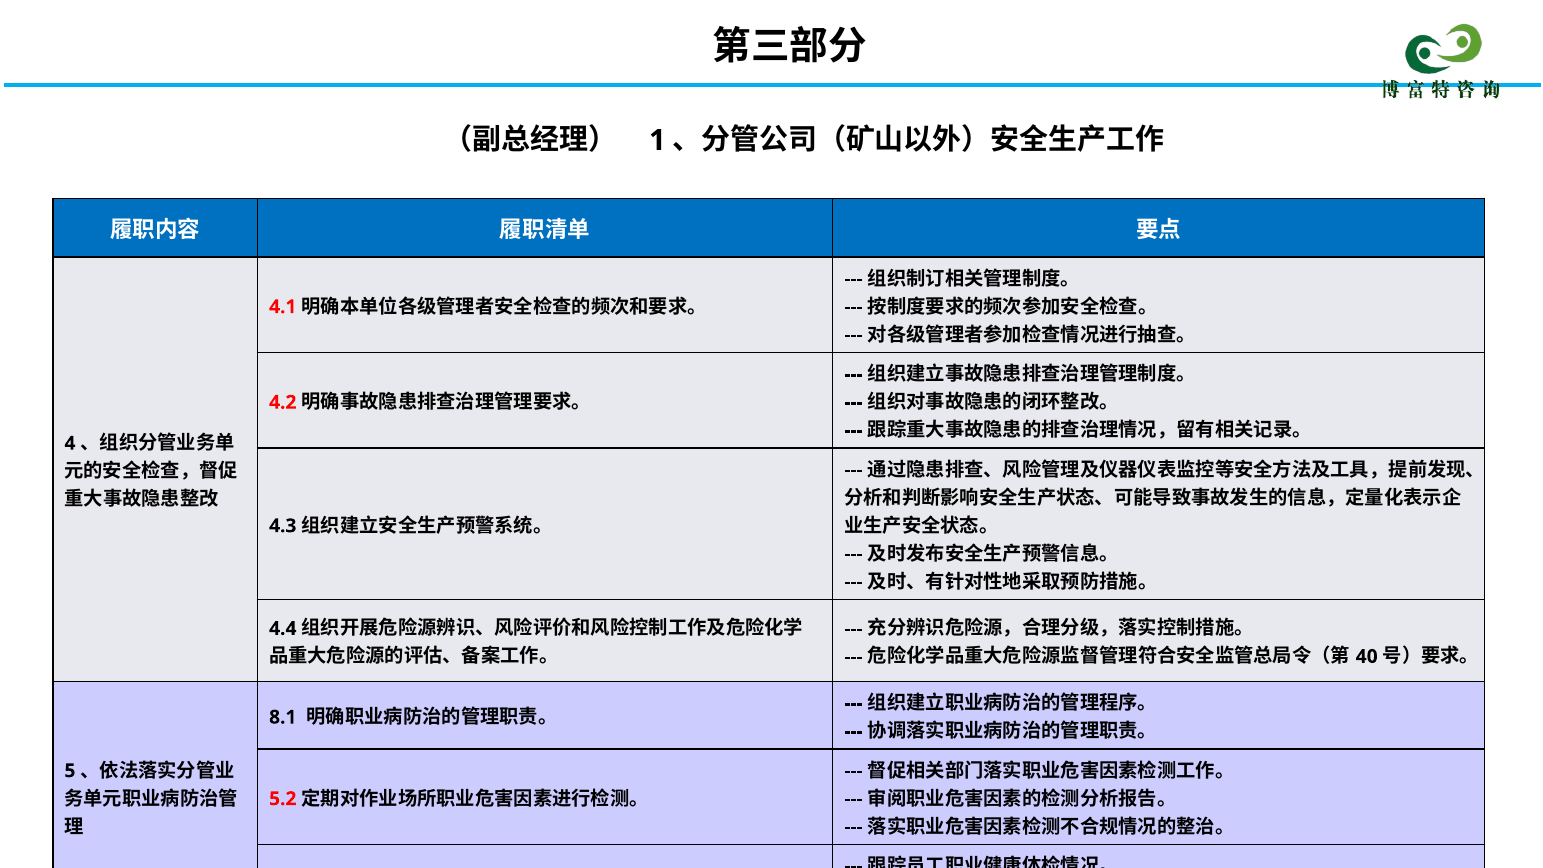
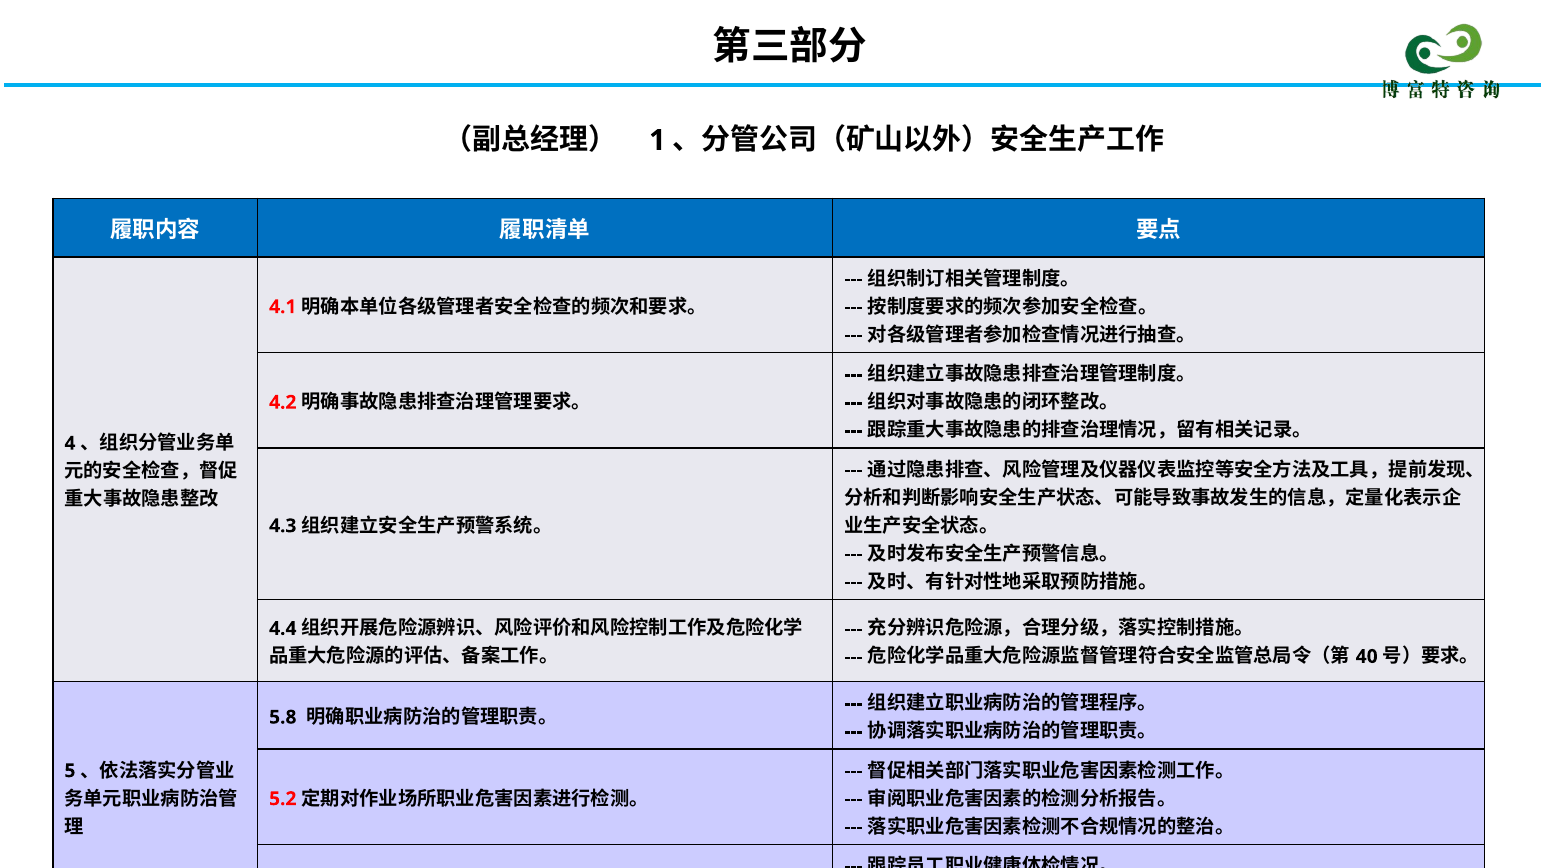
8.1: 8.1 -> 5.8 (283, 717)
